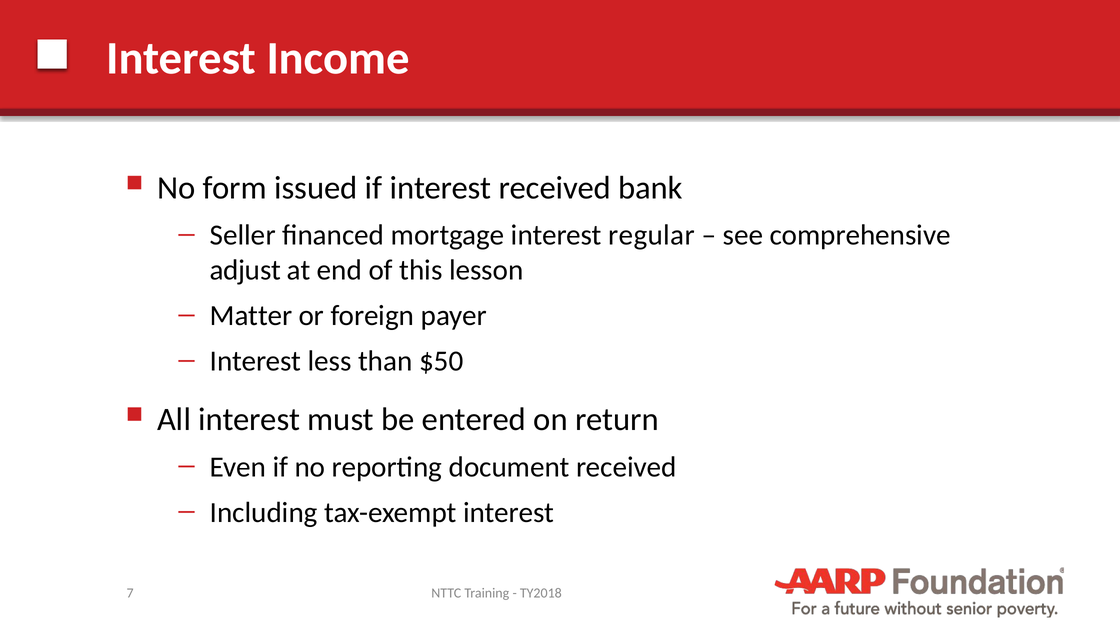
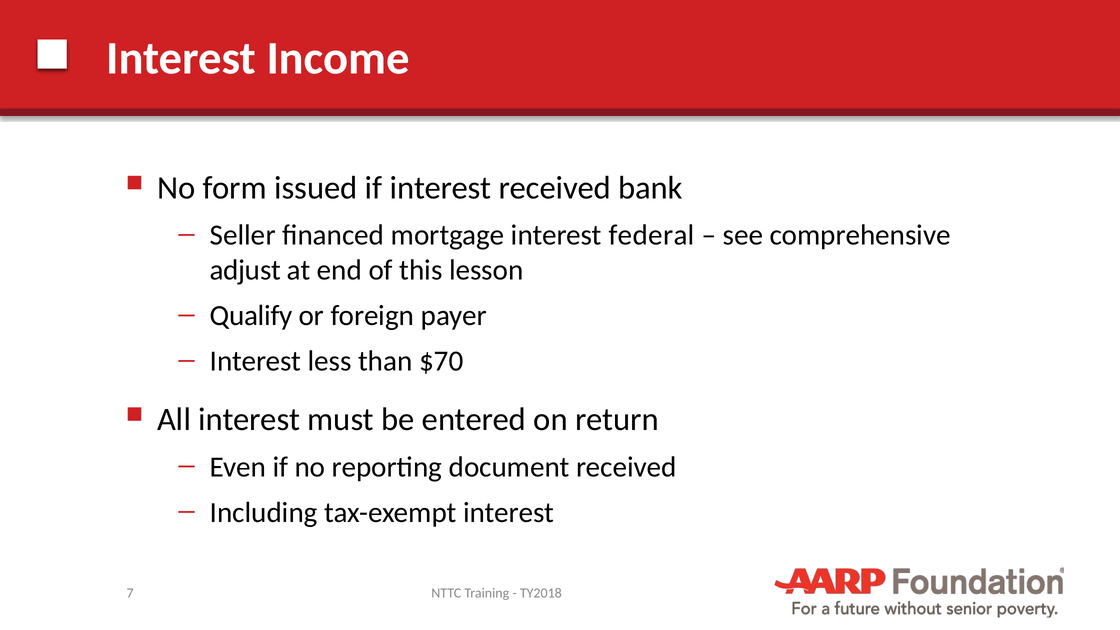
regular: regular -> federal (652, 235)
Matter: Matter -> Qualify (251, 316)
$50: $50 -> $70 (441, 361)
